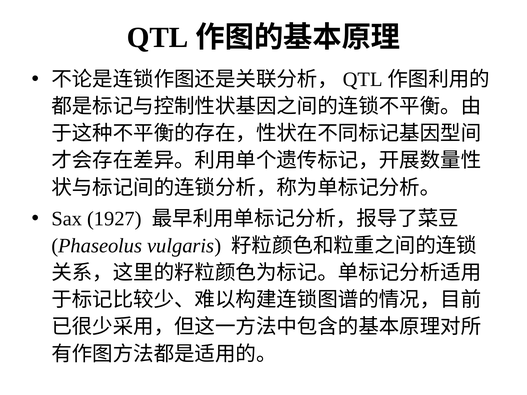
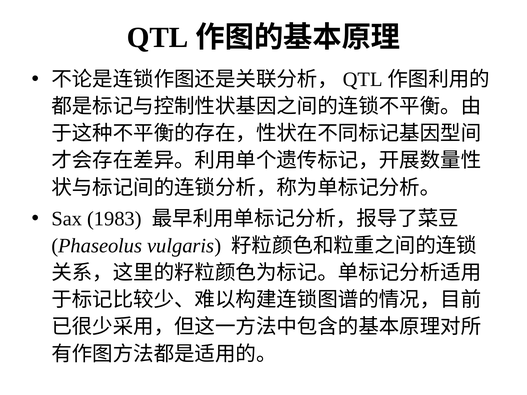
1927: 1927 -> 1983 (114, 219)
